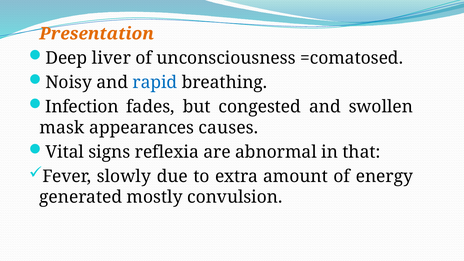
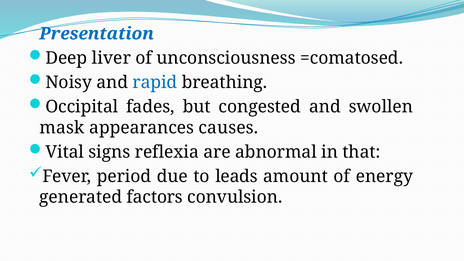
Presentation colour: orange -> blue (97, 34)
Infection: Infection -> Occipital (82, 107)
slowly: slowly -> period (124, 176)
extra: extra -> leads (237, 176)
mostly: mostly -> factors (155, 197)
